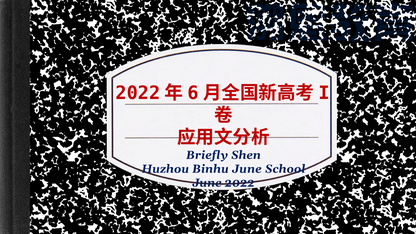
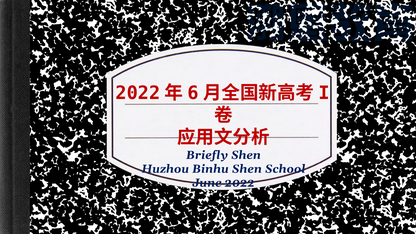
Binhu June: June -> Shen (247, 169)
